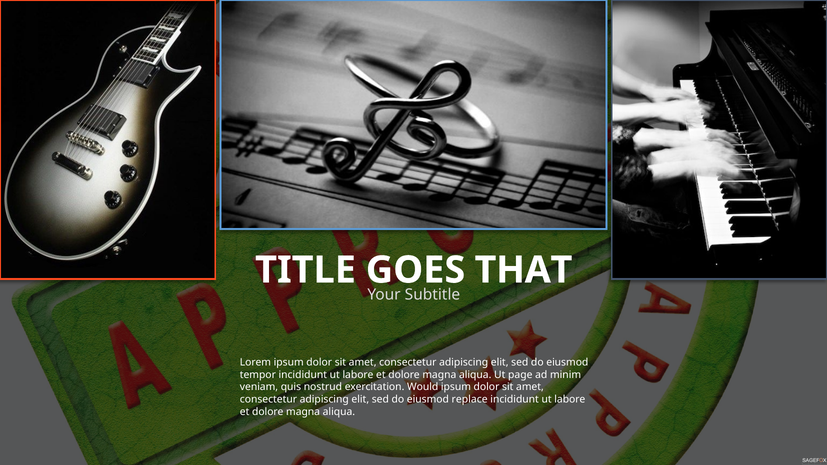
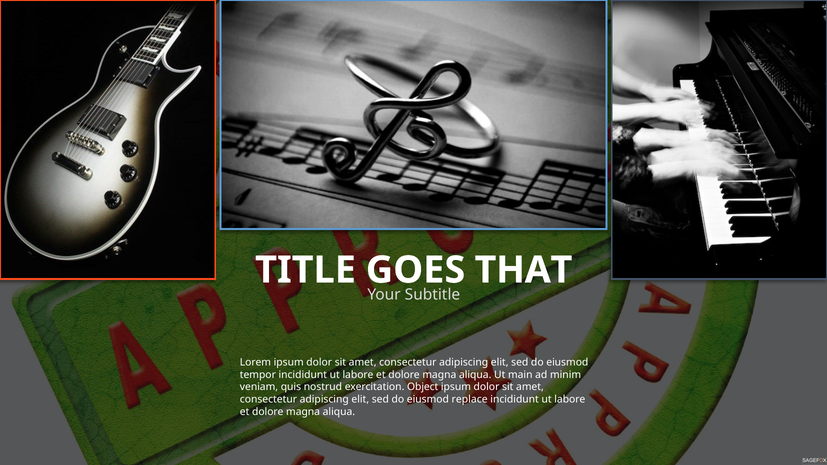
page: page -> main (520, 375)
Would: Would -> Object (423, 387)
